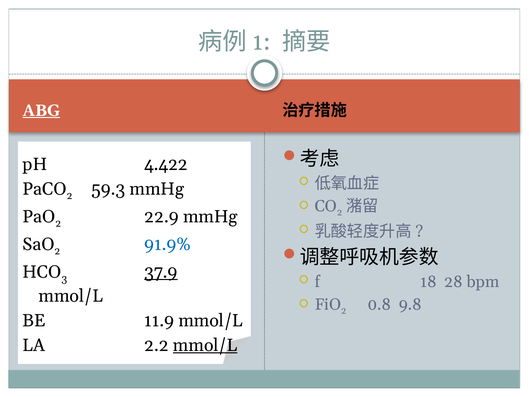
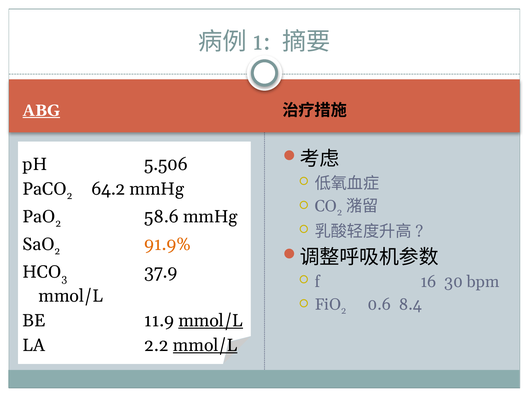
4.422: 4.422 -> 5.506 (166, 164)
59.3: 59.3 -> 64.2 (108, 189)
22.9: 22.9 -> 58.6 (162, 216)
91.9% colour: blue -> orange (168, 244)
37.9 underline: present -> none (161, 272)
18: 18 -> 16 (428, 282)
28: 28 -> 30 (454, 282)
0.8: 0.8 -> 0.6 (379, 304)
9.8: 9.8 -> 8.4 (410, 304)
mmol/L underline: none -> present (211, 320)
